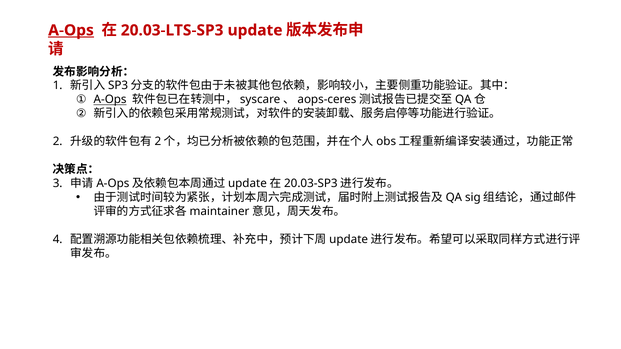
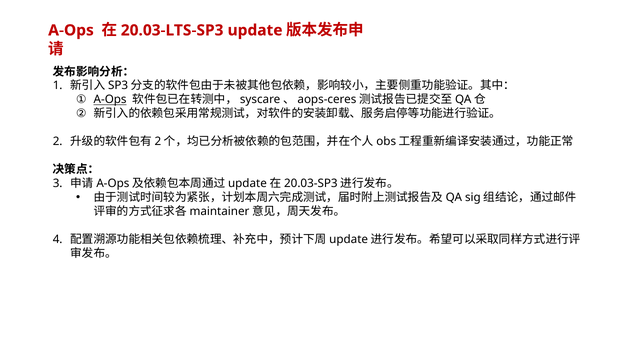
A-Ops underline: present -> none (71, 30)
